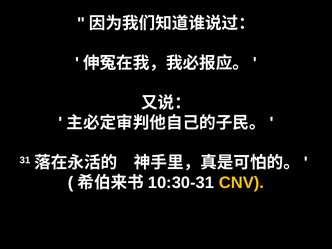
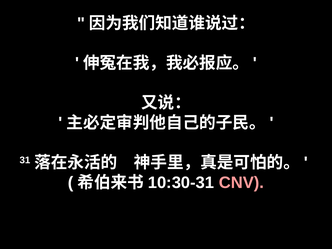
CNV colour: yellow -> pink (241, 183)
